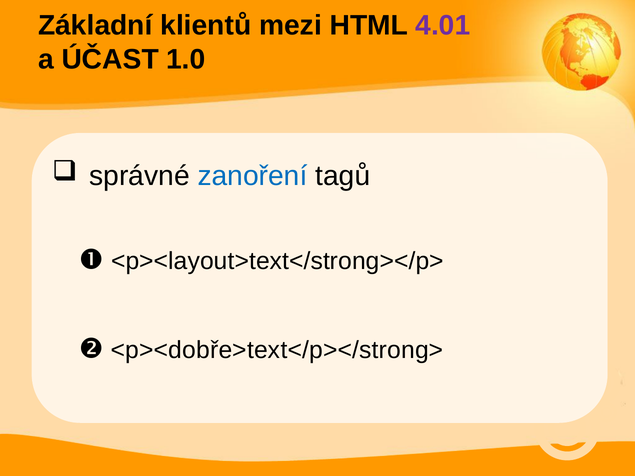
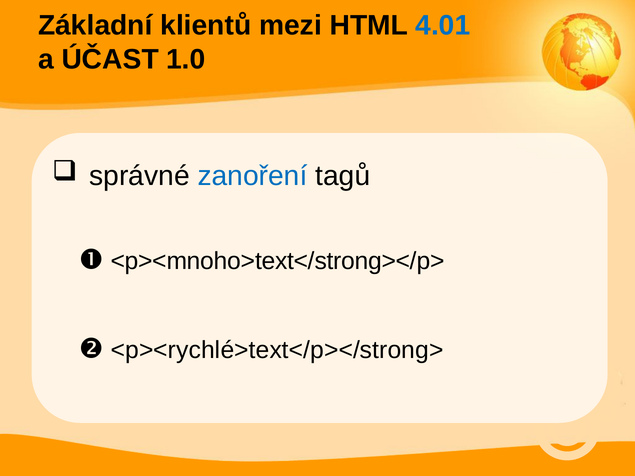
4.01 colour: purple -> blue (443, 26)
<p><layout>text</strong></p>: <p><layout>text</strong></p> -> <p><mnoho>text</strong></p> (278, 261)
<p><dobře>text</p></strong>: <p><dobře>text</p></strong> -> <p><rychlé>text</p></strong> (277, 350)
